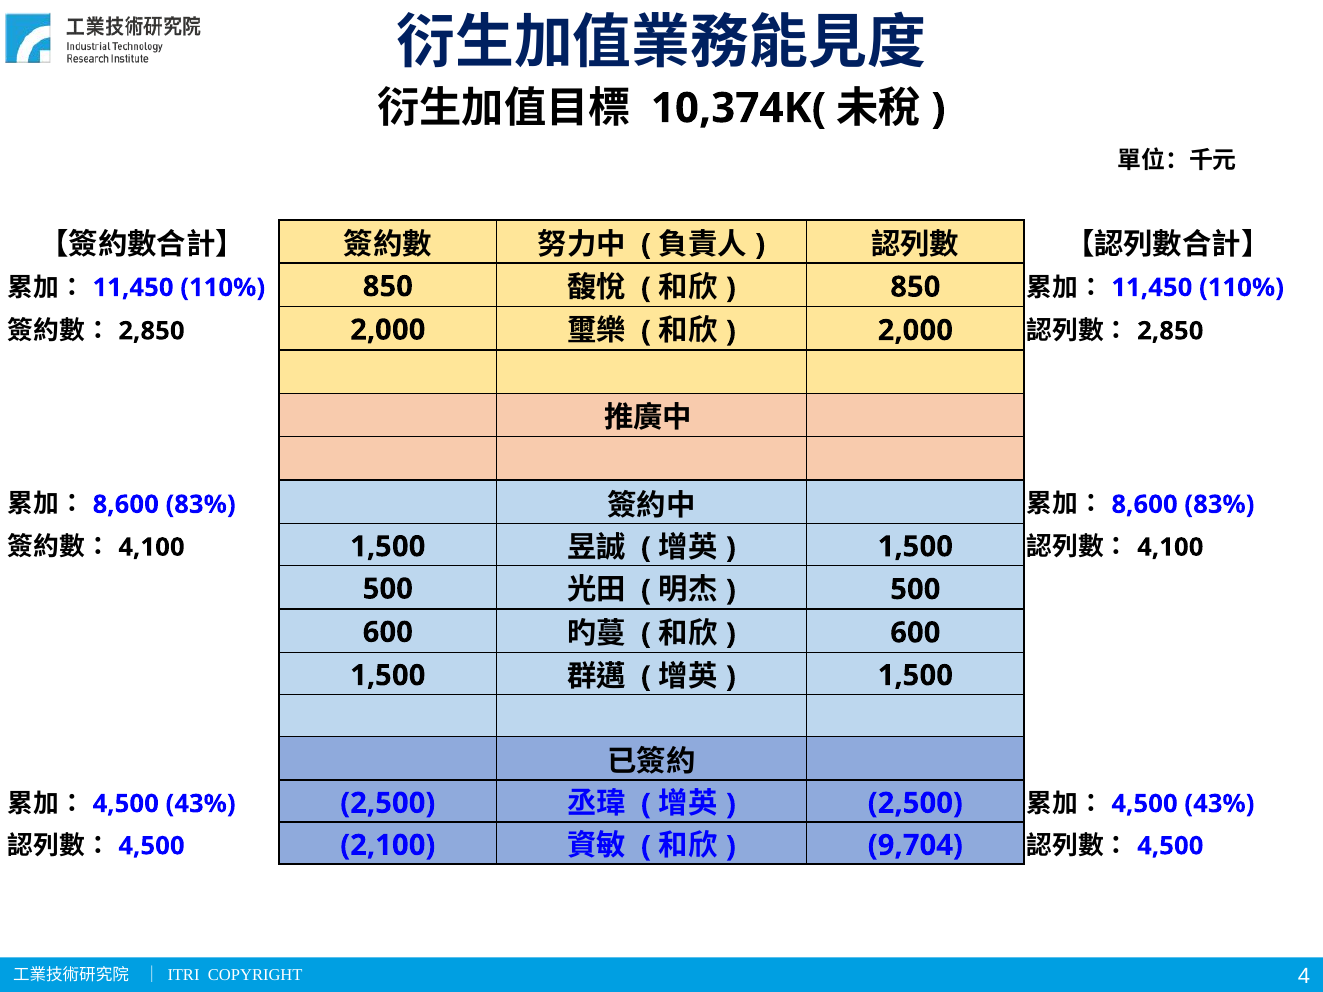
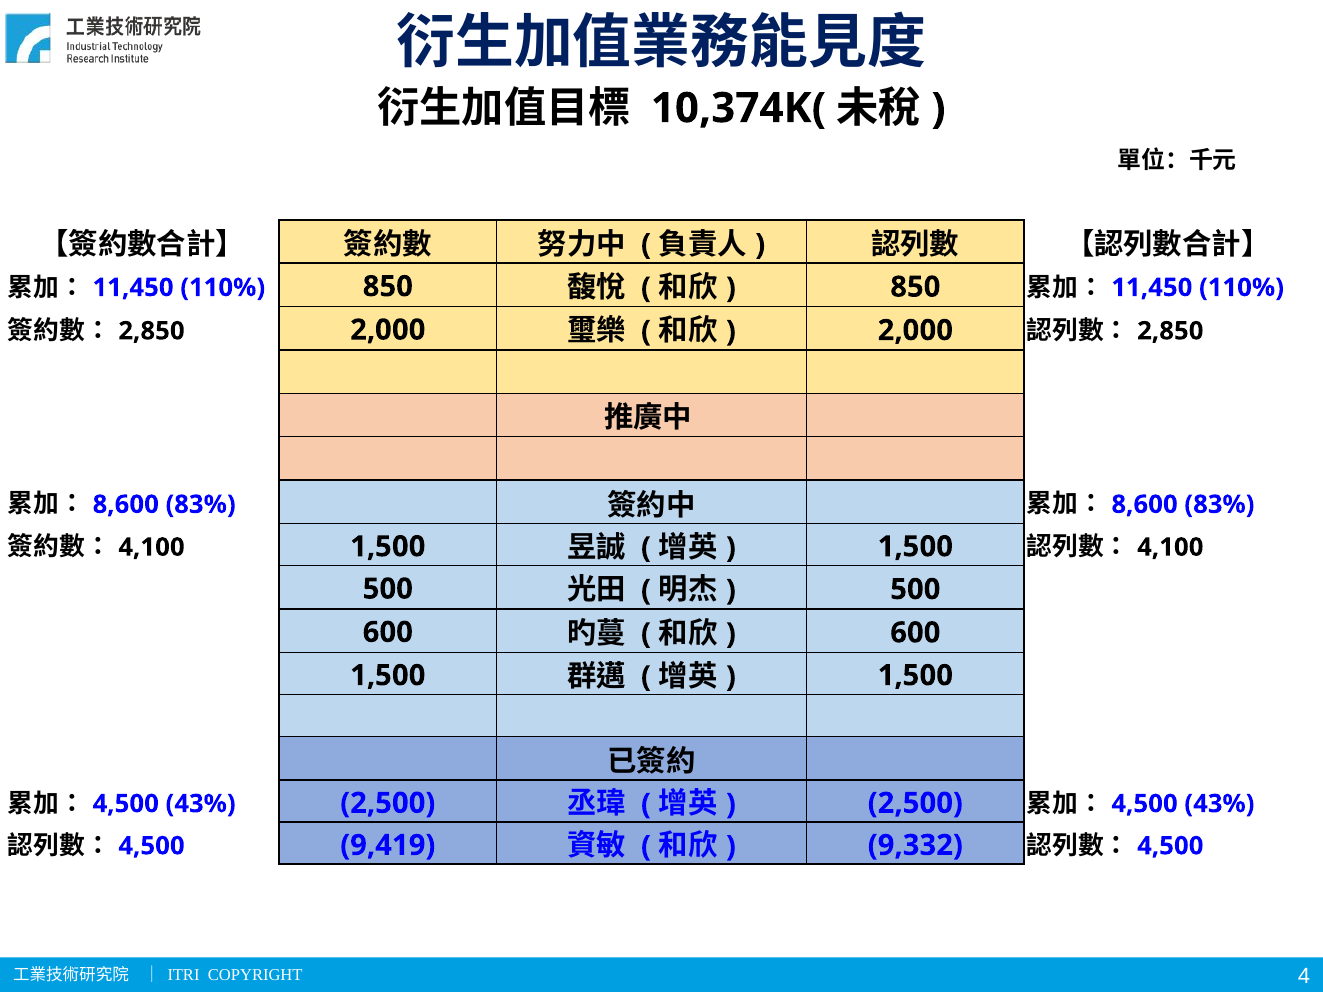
2,100: 2,100 -> 9,419 (388, 845)
9,704: 9,704 -> 9,332 (915, 845)
